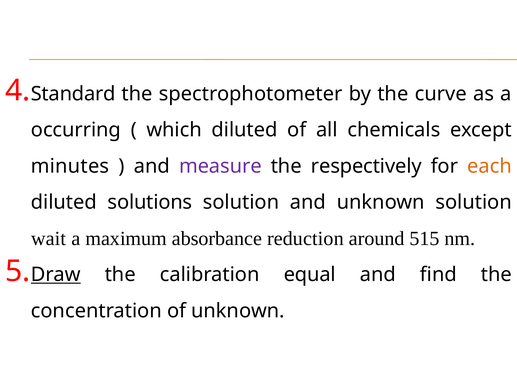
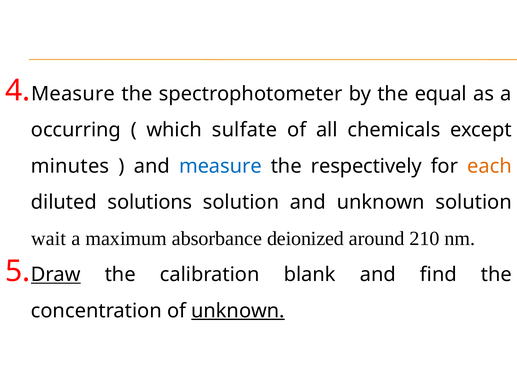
Standard: Standard -> Measure (73, 94)
curve: curve -> equal (441, 94)
which diluted: diluted -> sulfate (244, 130)
measure colour: purple -> blue (220, 166)
reduction: reduction -> deionized (305, 239)
515: 515 -> 210 (425, 239)
equal: equal -> blank (310, 275)
unknown underline: none -> present (238, 311)
